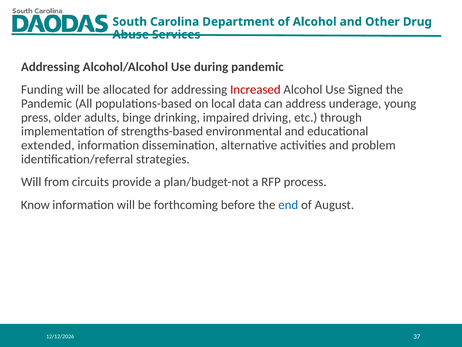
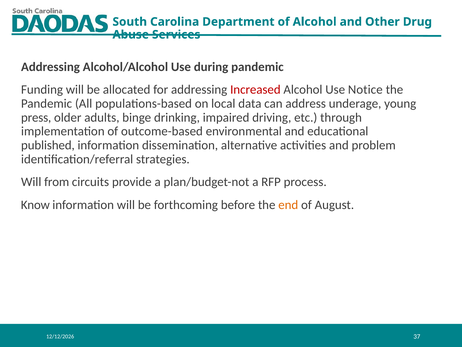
Signed: Signed -> Notice (365, 90)
strengths-based: strengths-based -> outcome-based (162, 131)
extended: extended -> published (48, 145)
end colour: blue -> orange (288, 205)
